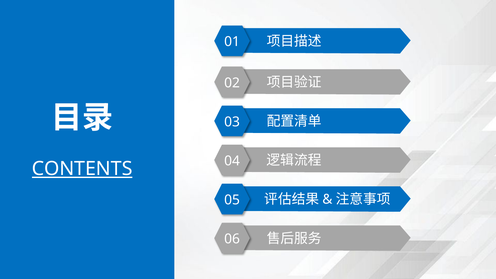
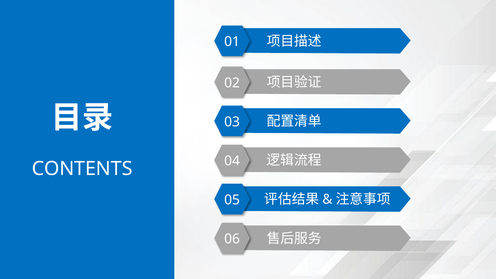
CONTENTS underline: present -> none (82, 169)
